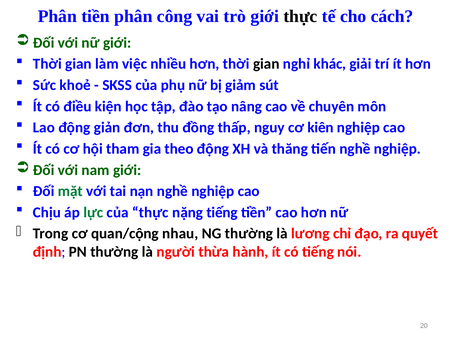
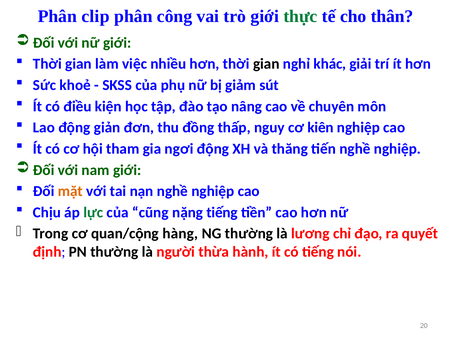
Phân tiền: tiền -> clip (96, 16)
thực colour: black -> green (300, 16)
cách: cách -> thân (392, 16)
theo: theo -> ngơi (179, 149)
mặt colour: green -> orange (70, 191)
của thực: thực -> cũng (150, 213)
nhau: nhau -> hàng (180, 234)
